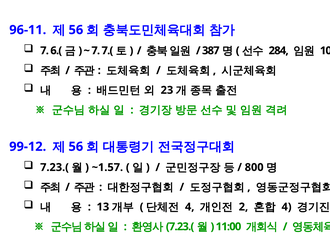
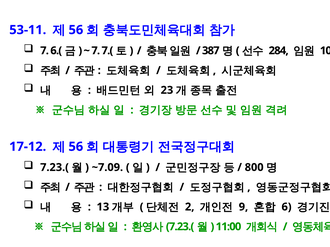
96-11: 96-11 -> 53-11 (28, 30)
99-12: 99-12 -> 17-12 (28, 147)
~1.57: ~1.57 -> ~7.09 (107, 168)
4: 4 -> 2 (190, 207)
2: 2 -> 9 (243, 207)
4: 4 -> 6 (287, 207)
